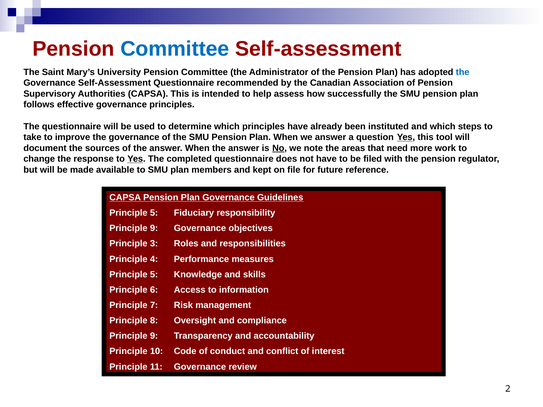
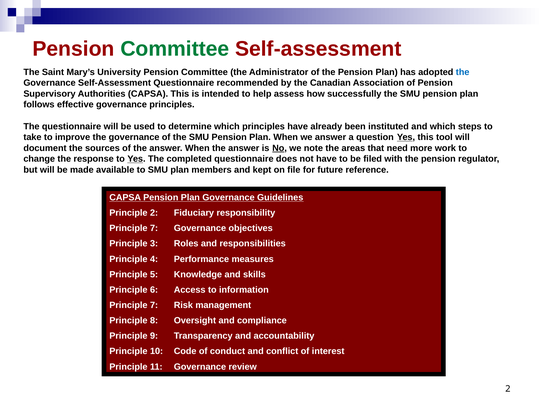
Committee colour: blue -> green (175, 49)
5: 5 -> 2 (154, 213)
9: 9 -> 7 (154, 228)
